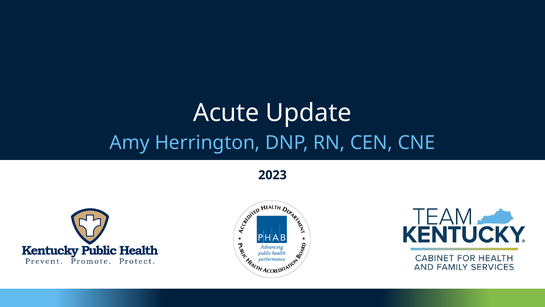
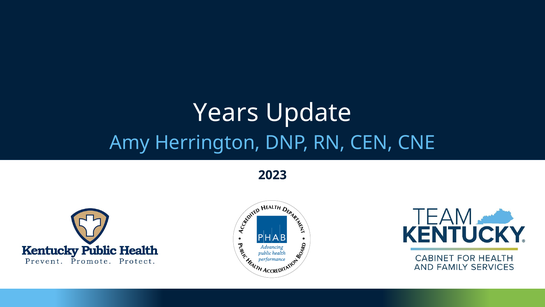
Acute: Acute -> Years (226, 113)
